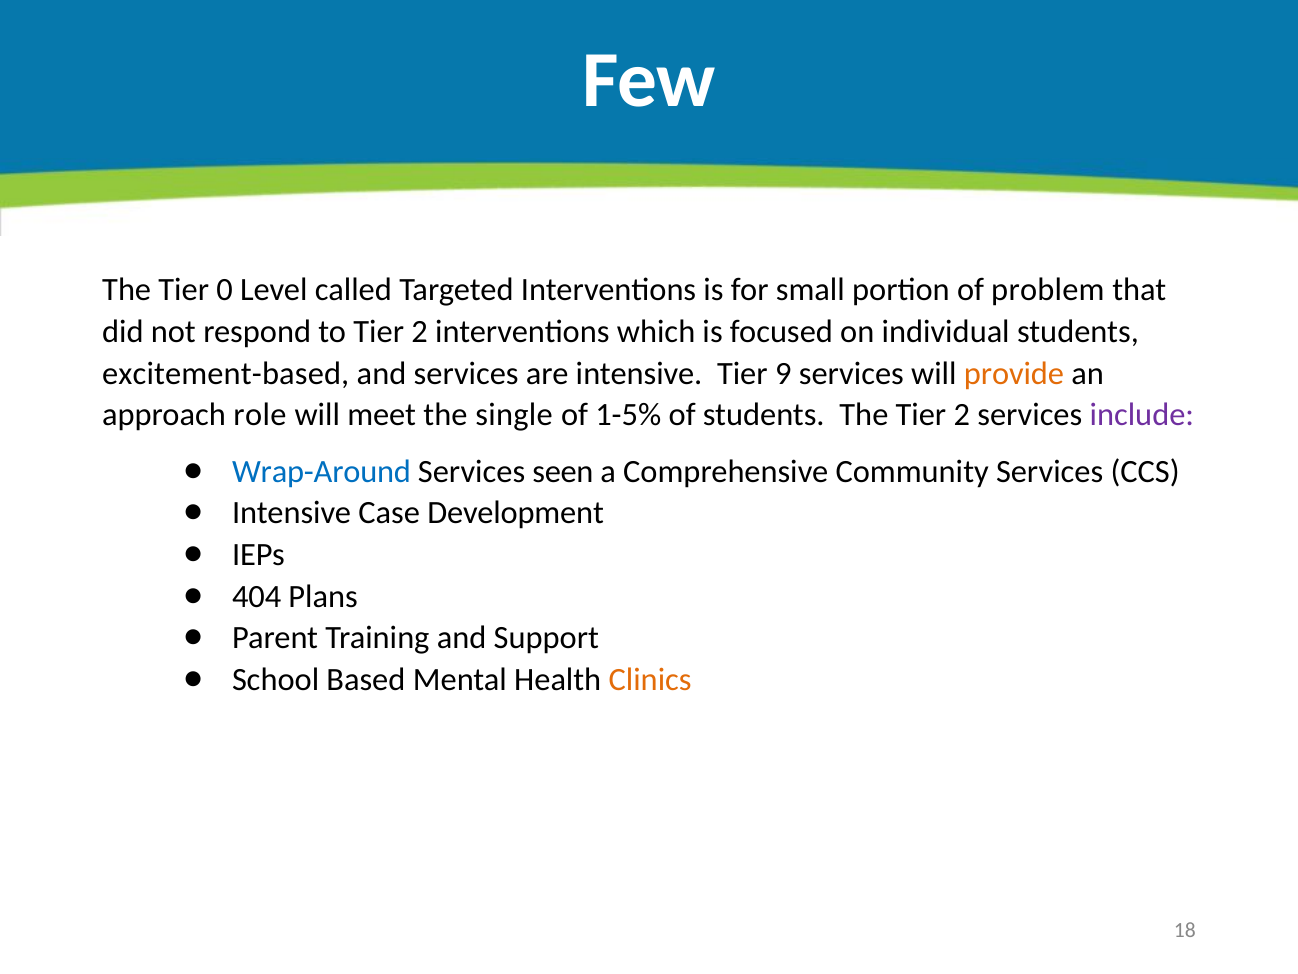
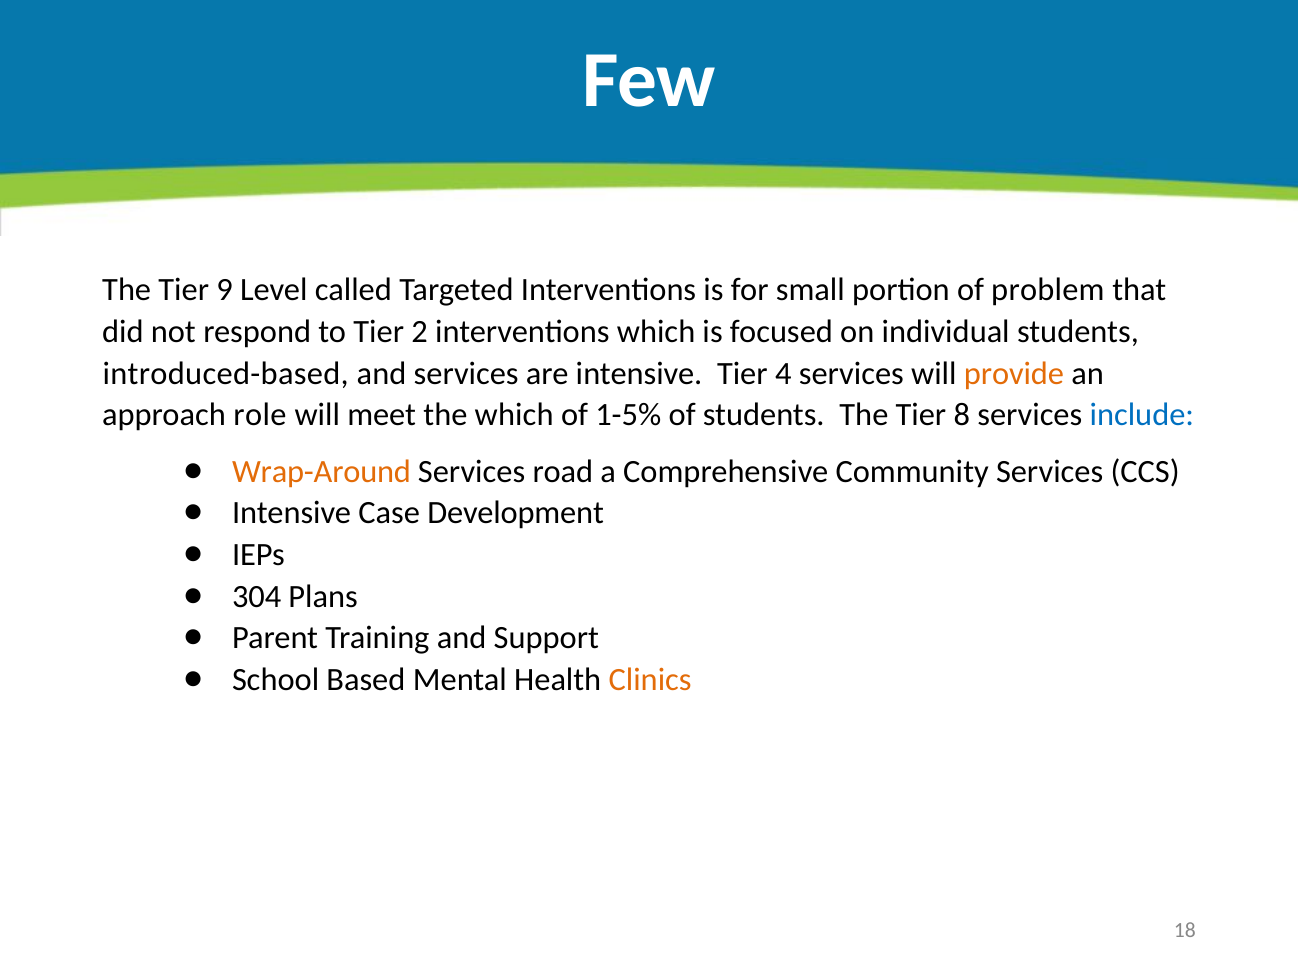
0: 0 -> 9 (225, 290)
excitement-based: excitement-based -> introduced-based (226, 373)
9: 9 -> 4 (783, 373)
the single: single -> which (514, 415)
The Tier 2: 2 -> 8 (962, 415)
include colour: purple -> blue (1142, 415)
Wrap-Around colour: blue -> orange (322, 471)
seen: seen -> road (563, 471)
404: 404 -> 304 (257, 596)
